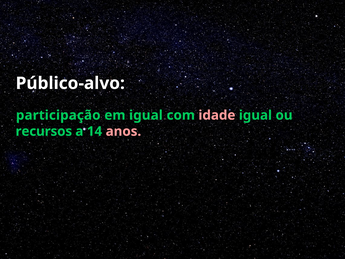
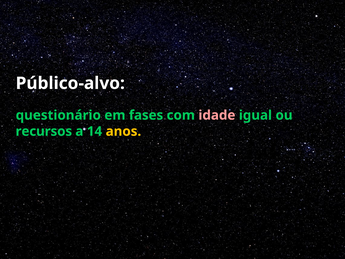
participação: participação -> questionário (58, 115)
em igual: igual -> fases (146, 115)
anos colour: pink -> yellow (123, 131)
